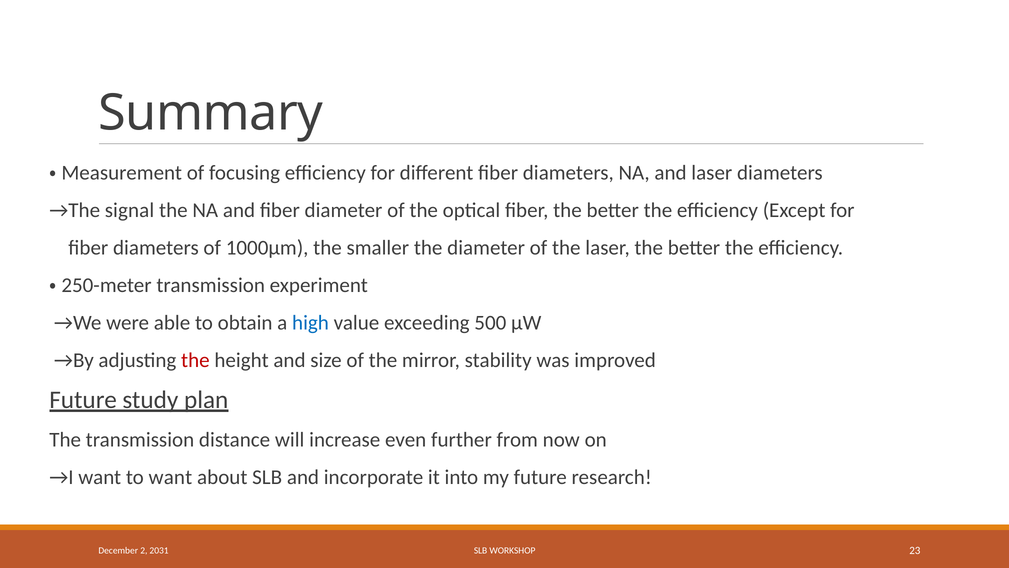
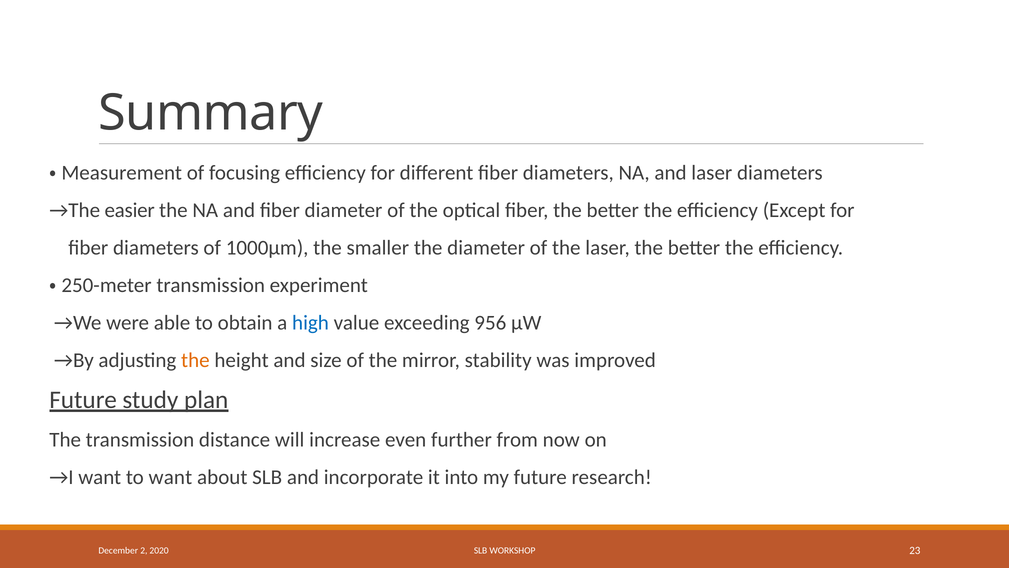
signal: signal -> easier (130, 210)
500: 500 -> 956 (490, 323)
the colour: red -> orange (195, 360)
2031: 2031 -> 2020 (159, 550)
